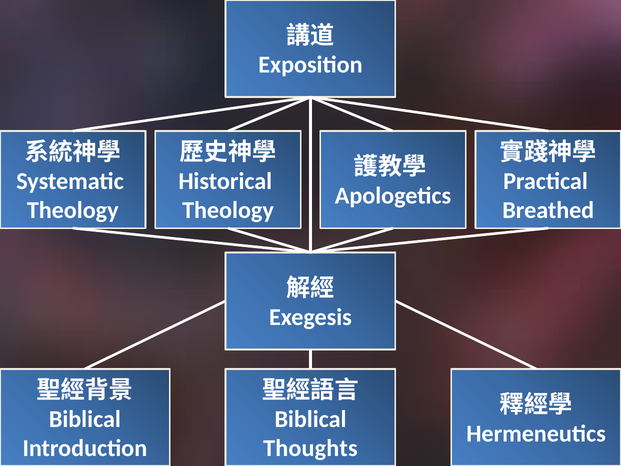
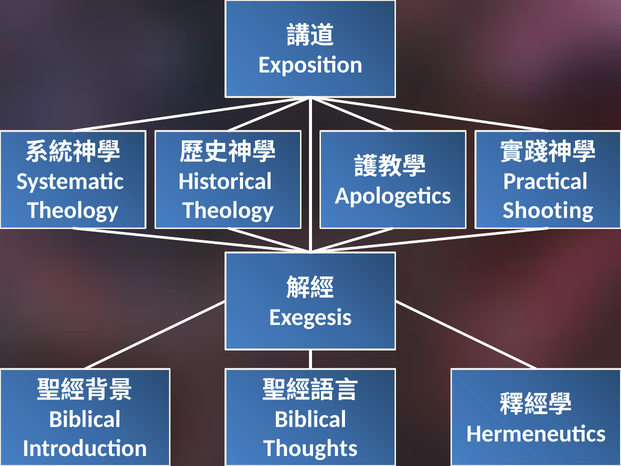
Breathed: Breathed -> Shooting (548, 210)
